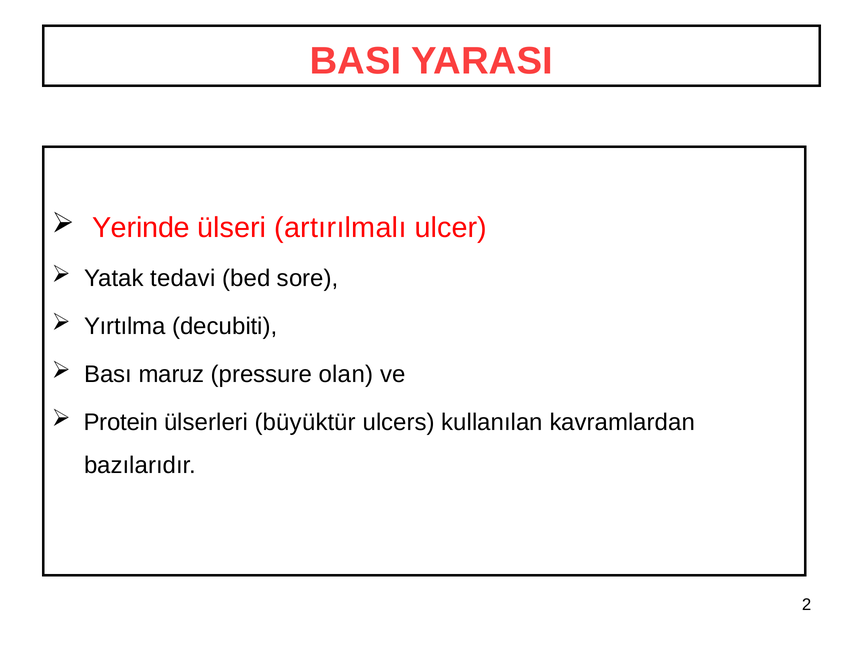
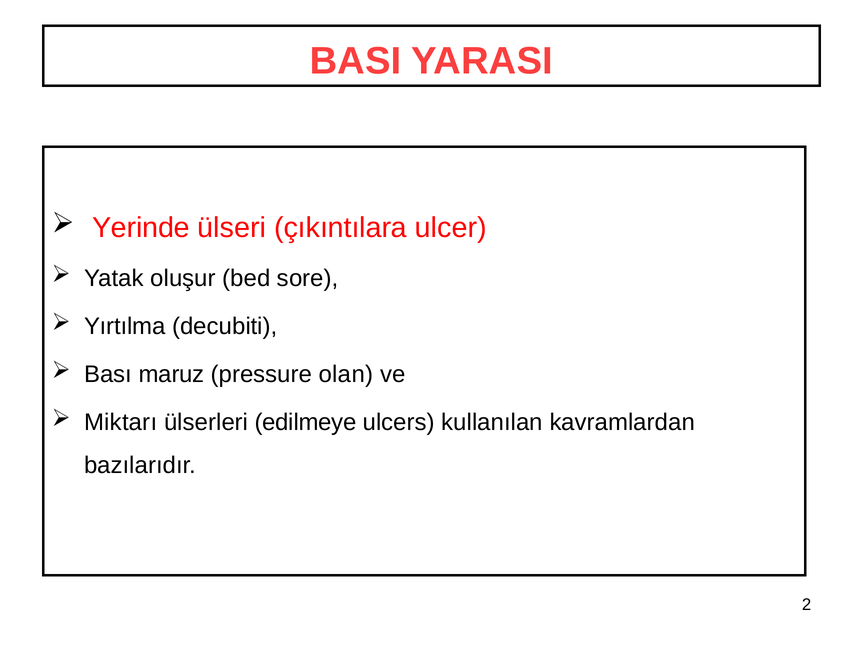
artırılmalı: artırılmalı -> çıkıntılara (341, 228)
tedavi: tedavi -> oluşur (183, 279)
Protein: Protein -> Miktarı (121, 422)
büyüktür: büyüktür -> edilmeye (306, 422)
